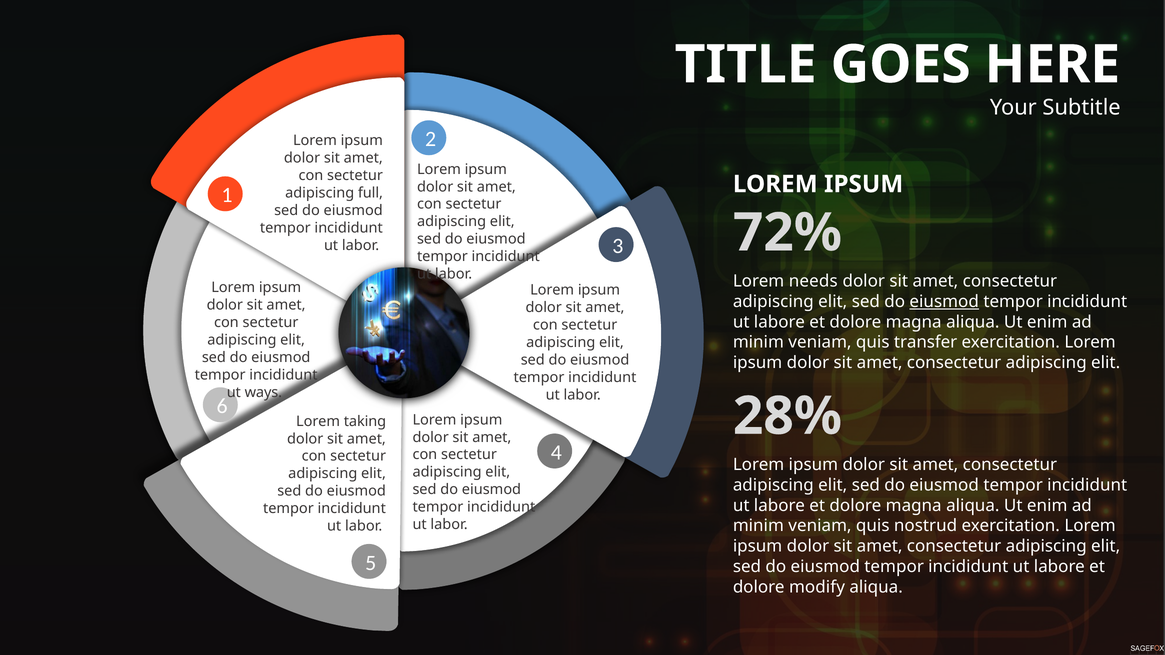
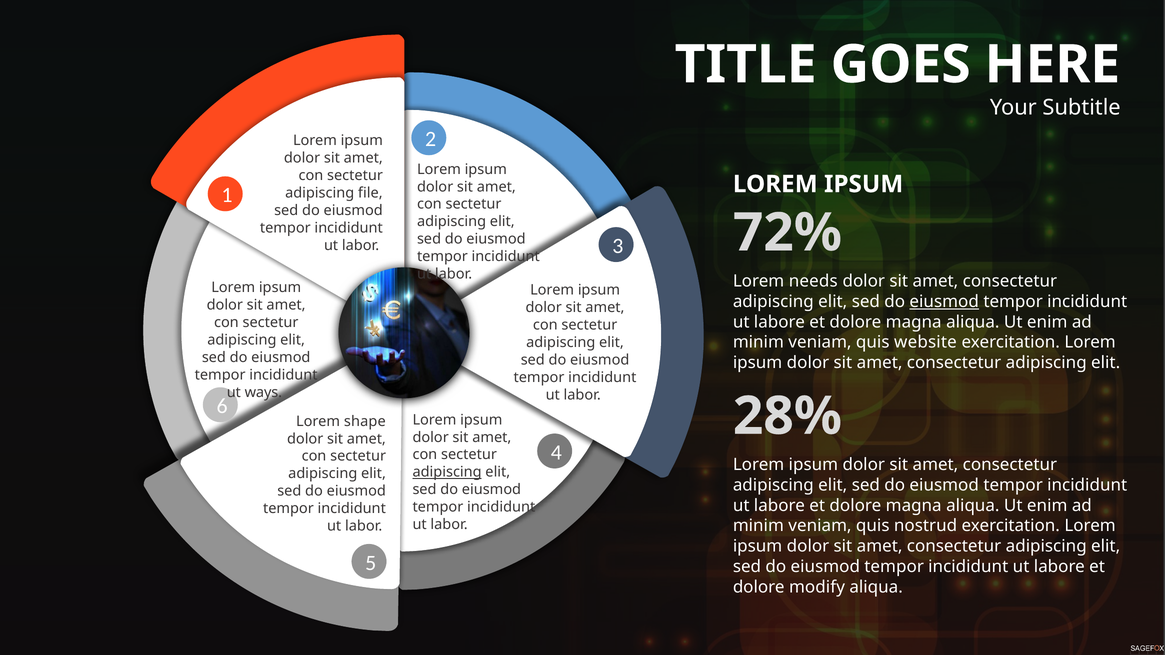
full: full -> file (370, 193)
transfer: transfer -> website (925, 343)
taking: taking -> shape (365, 421)
adipiscing underline: none -> present (447, 472)
